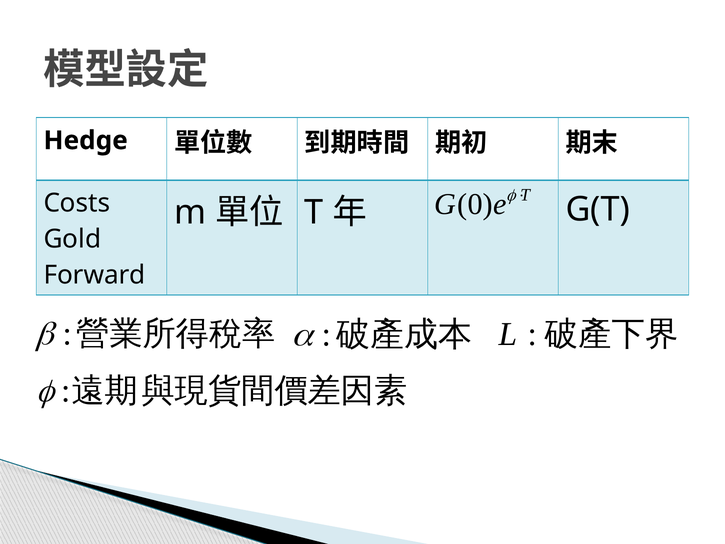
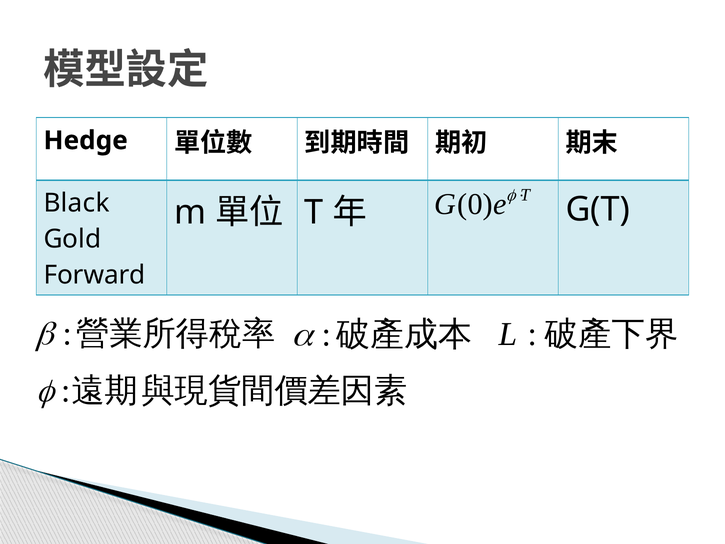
Costs: Costs -> Black (77, 203)
